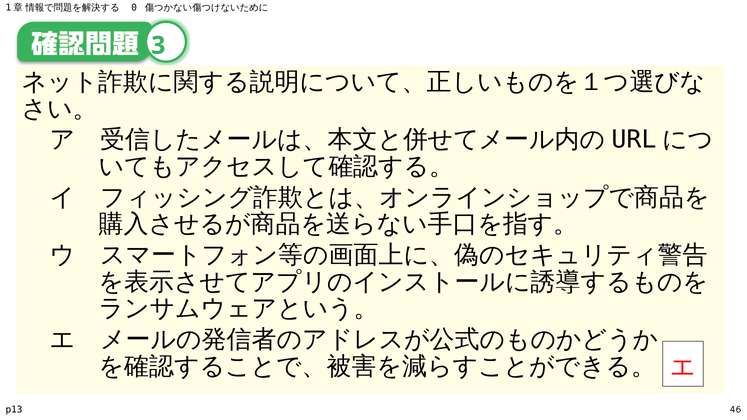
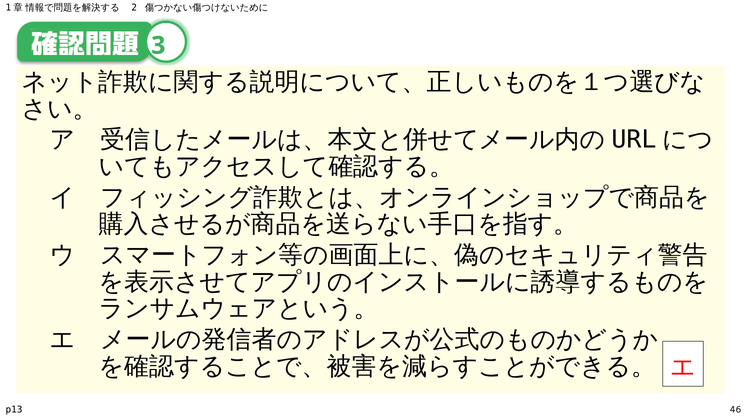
0: 0 -> 2 (134, 8)
